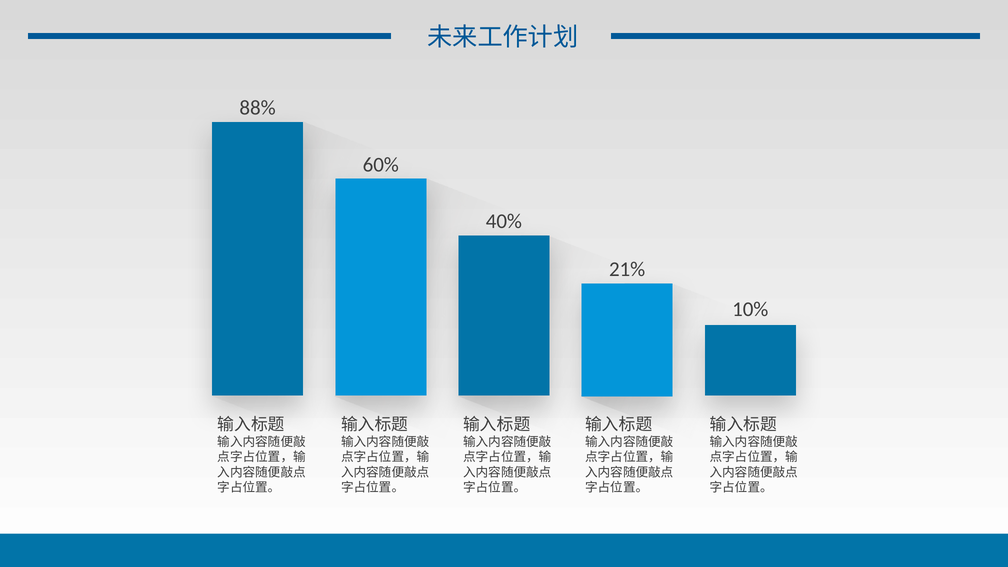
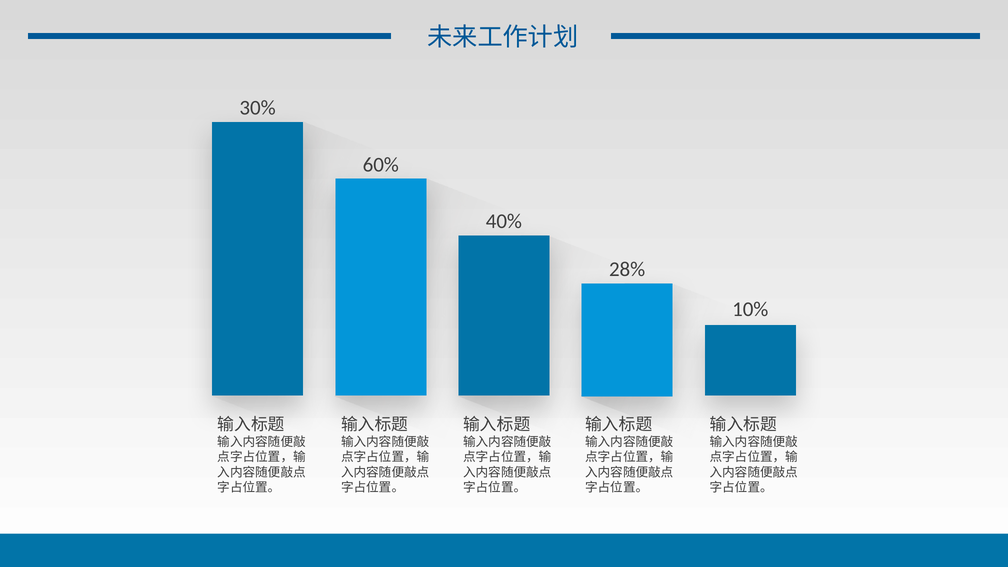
88%: 88% -> 30% (258, 108)
21%: 21% -> 28% (627, 269)
